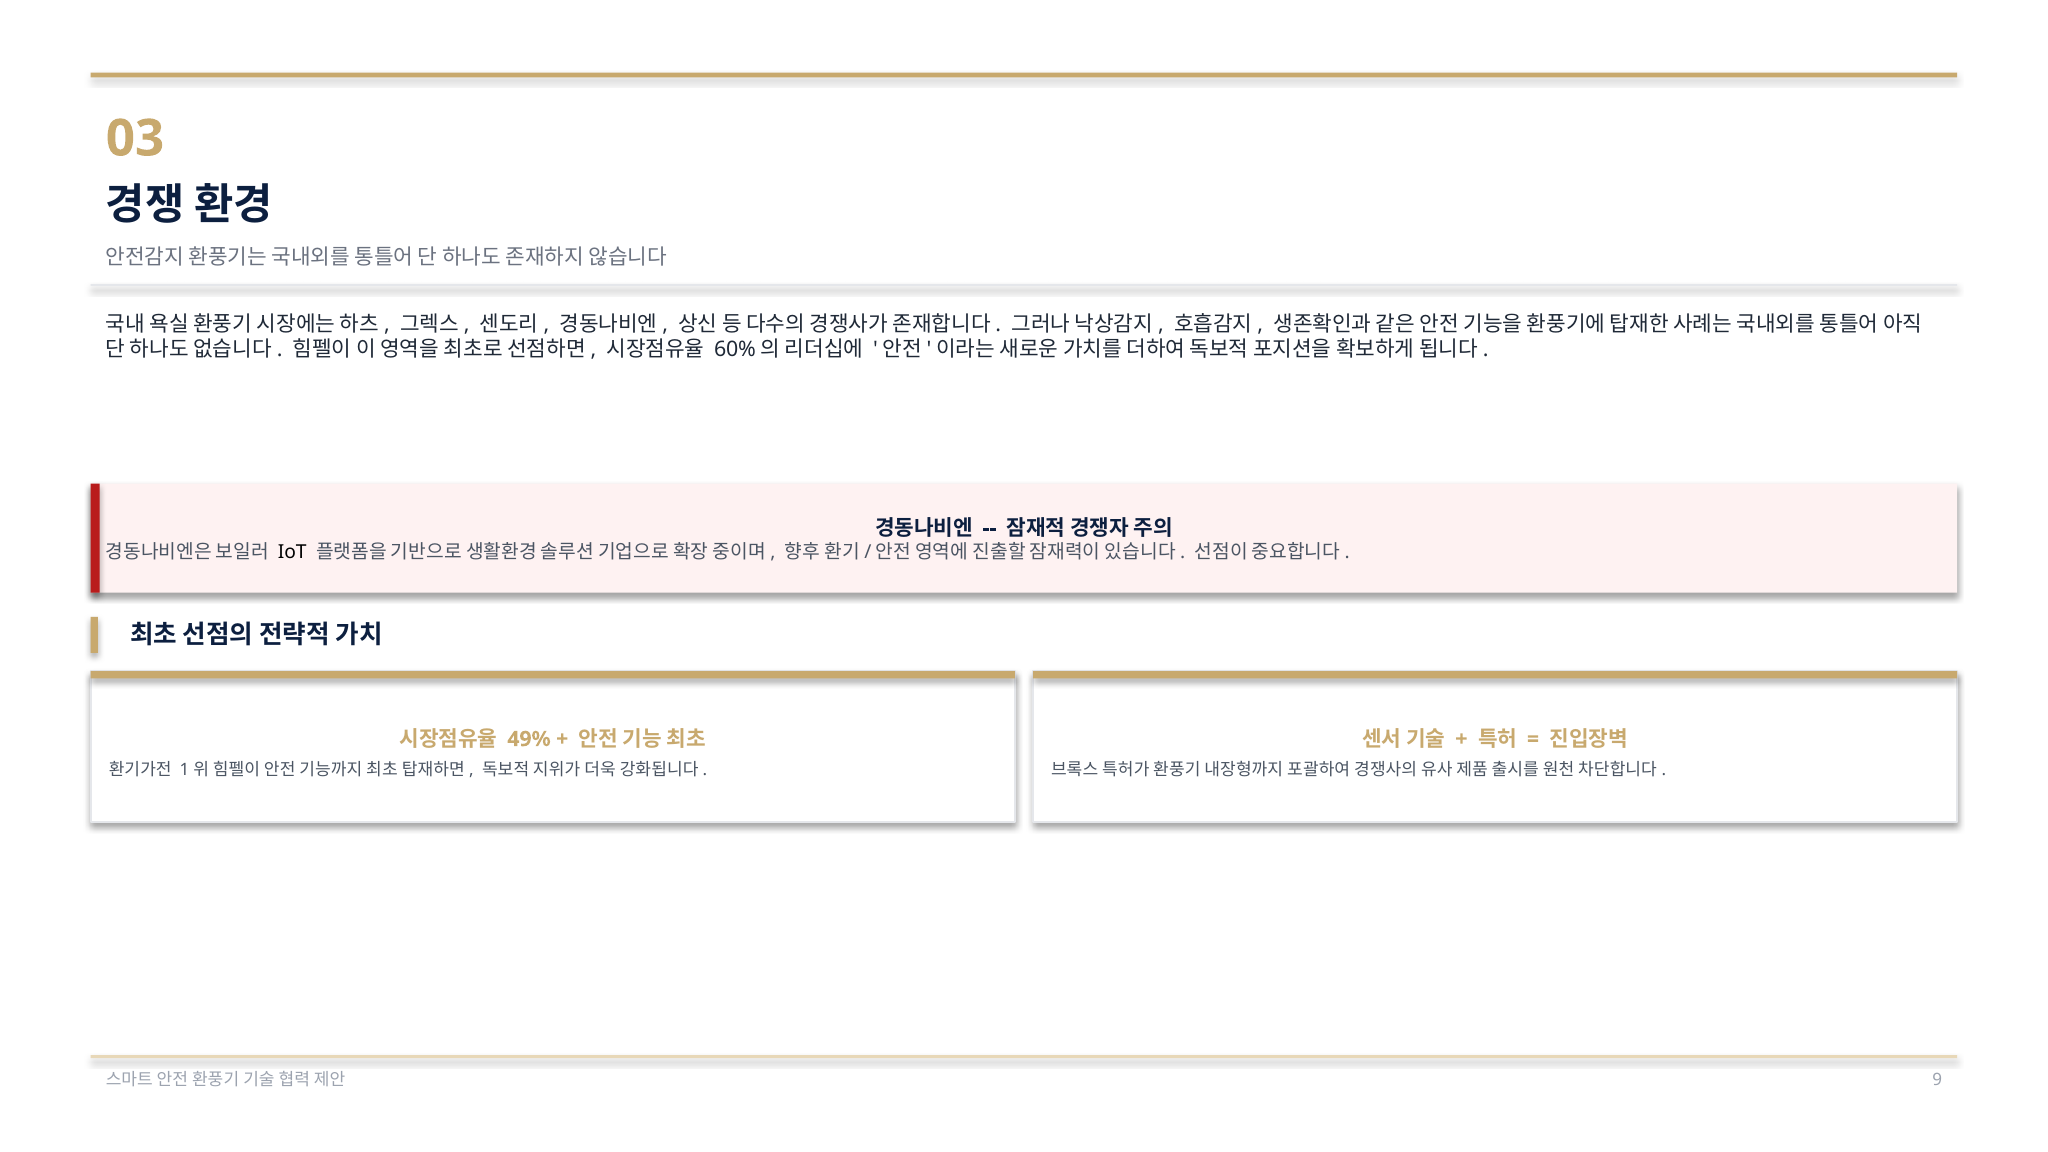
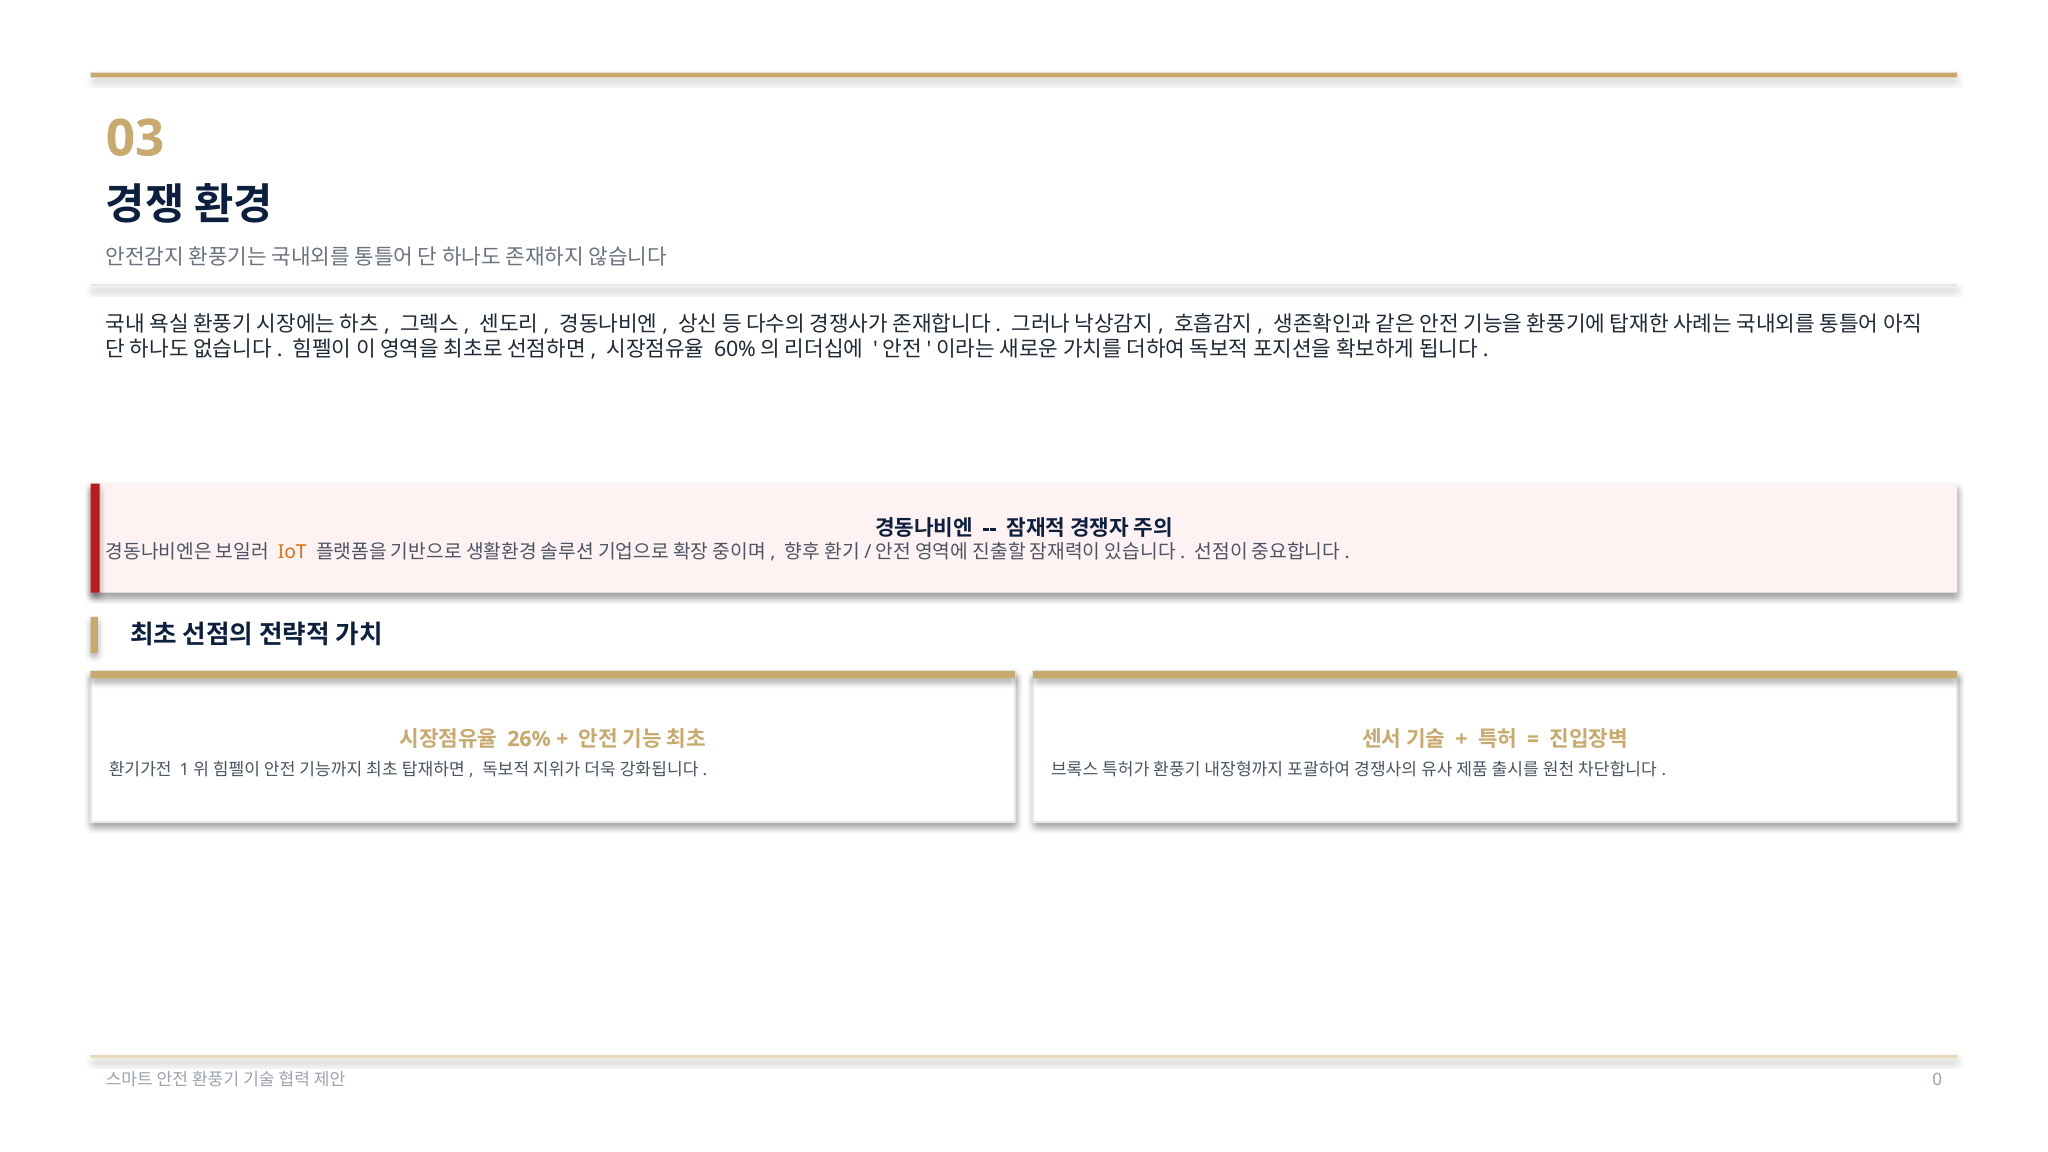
IoT colour: black -> orange (292, 552)
49%: 49% -> 26% (529, 739)
9: 9 -> 0 (1937, 1080)
